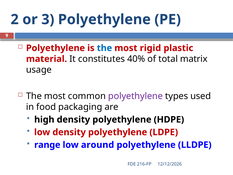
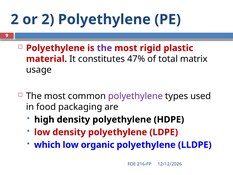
or 3: 3 -> 2 (48, 19)
the colour: blue -> purple (104, 48)
40%: 40% -> 47% (136, 59)
range: range -> which (47, 145)
around: around -> organic (98, 145)
